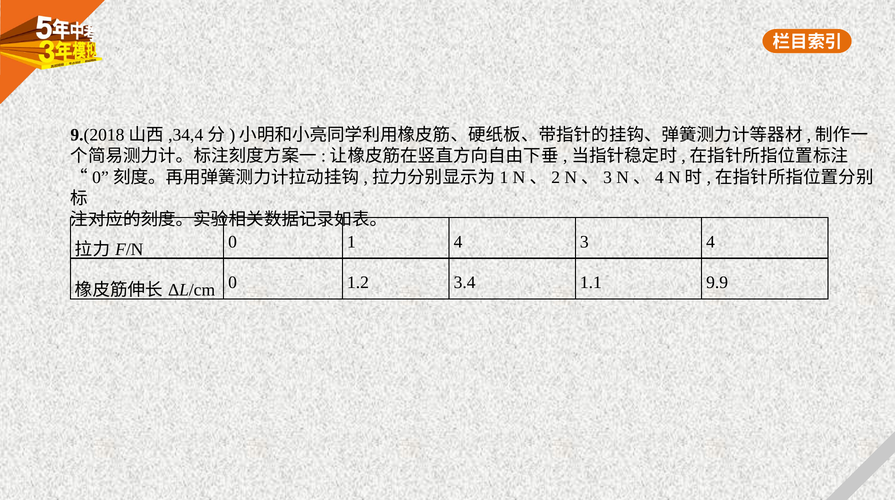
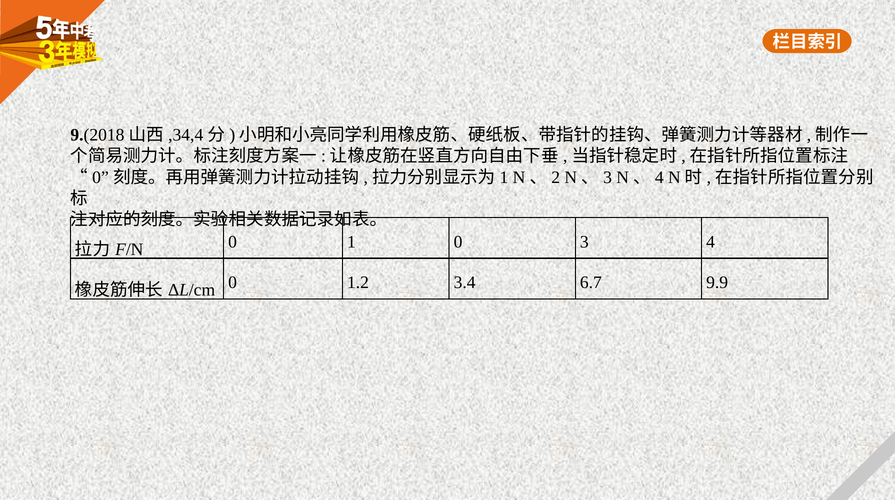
1 4: 4 -> 0 (458, 242)
1.1: 1.1 -> 6.7 (591, 283)
